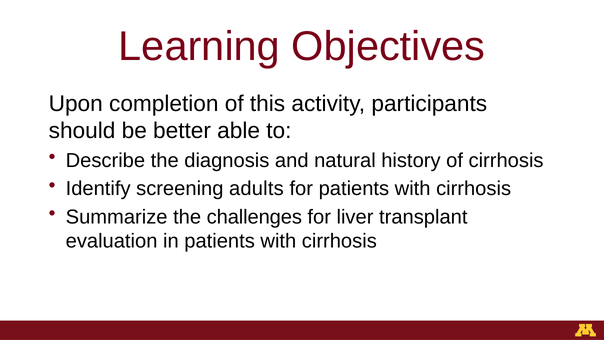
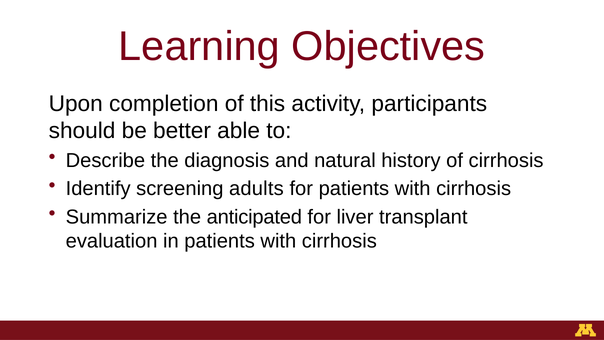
challenges: challenges -> anticipated (254, 217)
